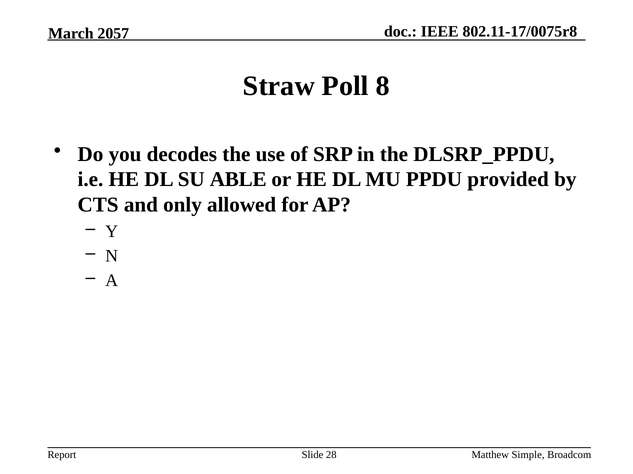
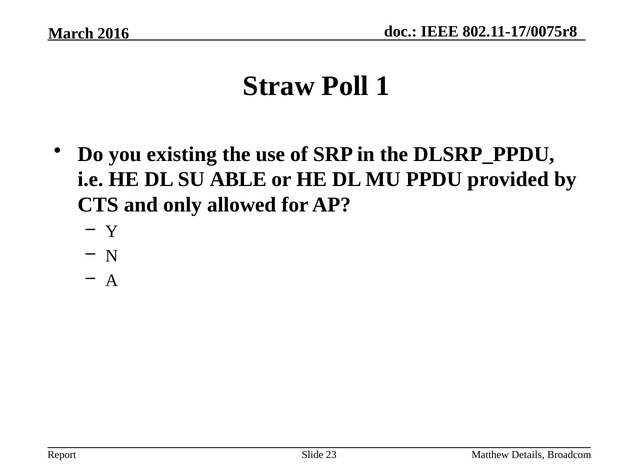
2057: 2057 -> 2016 (113, 34)
8: 8 -> 1 (383, 86)
decodes: decodes -> existing (182, 154)
28: 28 -> 23 (331, 455)
Simple: Simple -> Details (528, 455)
